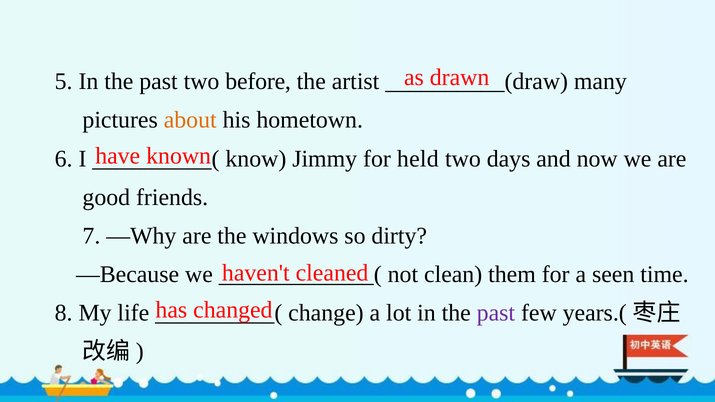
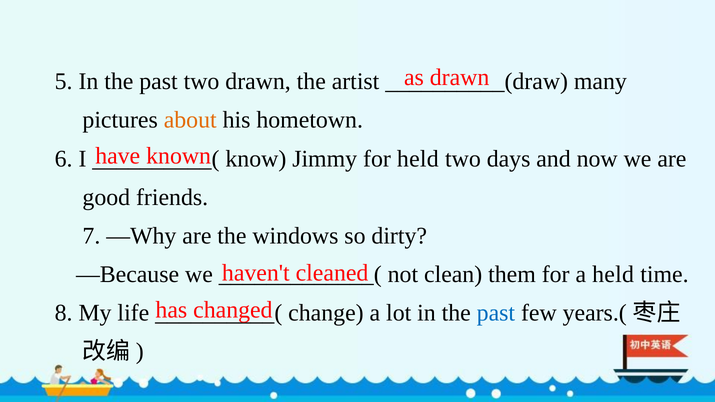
two before: before -> drawn (258, 82)
a seen: seen -> held (613, 275)
past colour: purple -> blue (496, 313)
